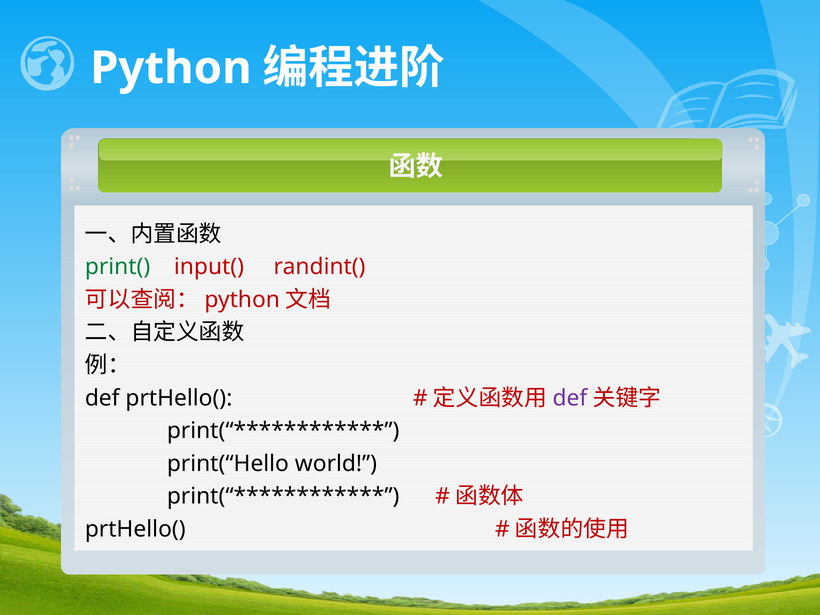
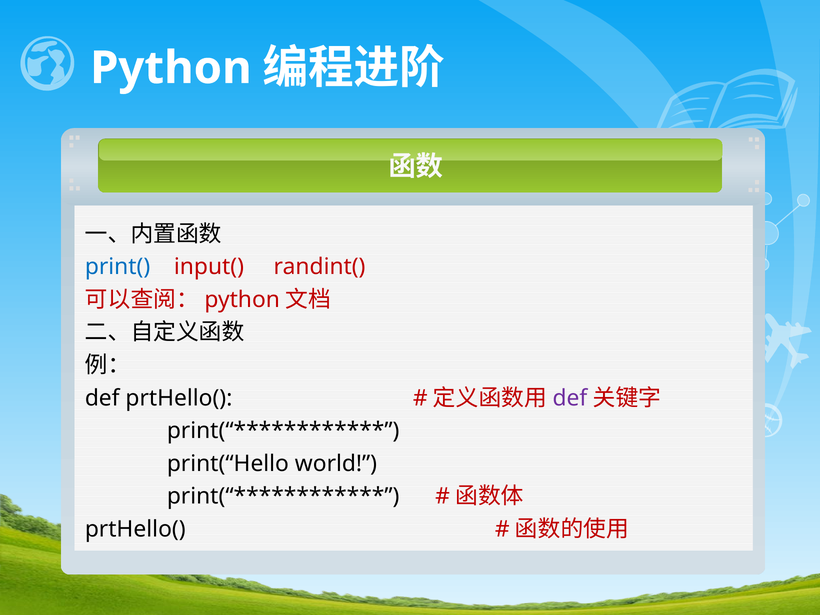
print( colour: green -> blue (118, 267)
